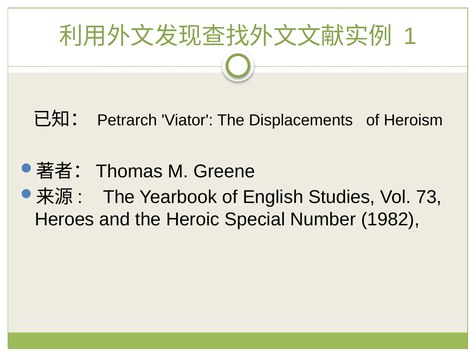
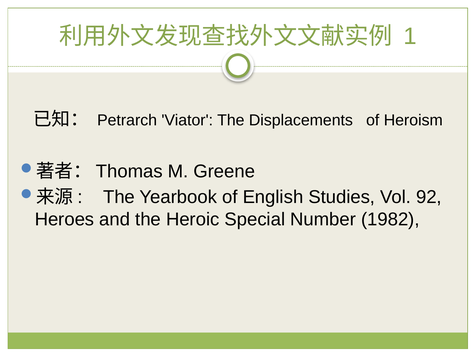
73: 73 -> 92 (429, 197)
